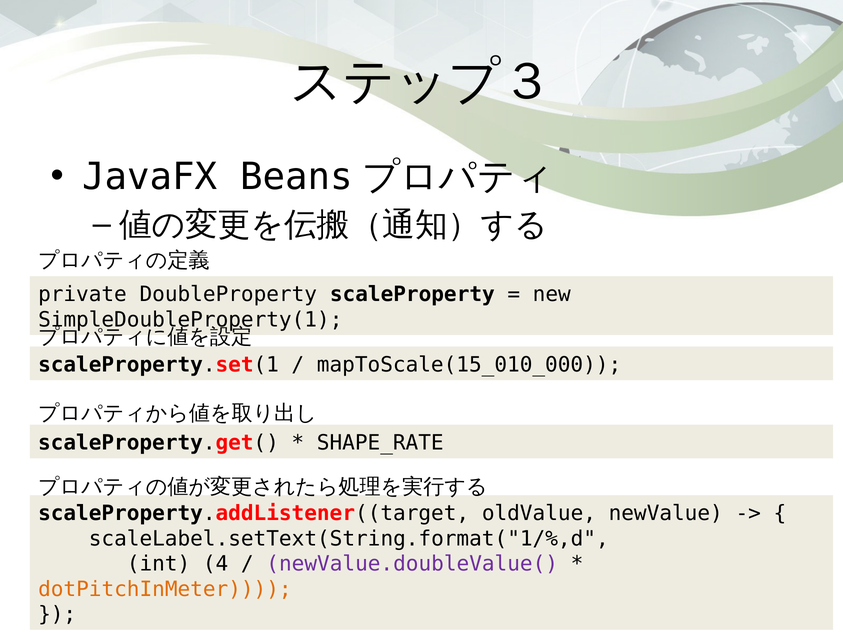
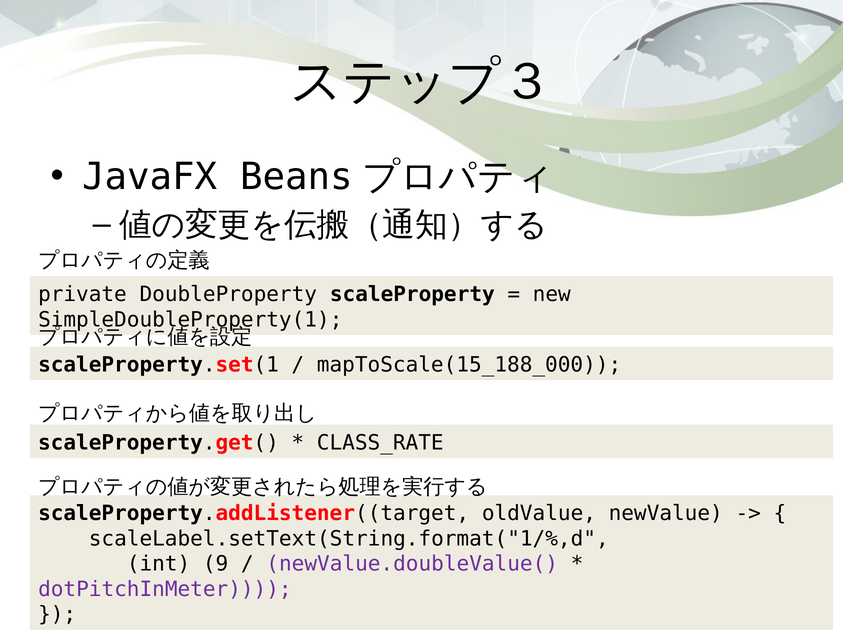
mapToScale(15_010_000: mapToScale(15_010_000 -> mapToScale(15_188_000 (469, 365)
SHAPE_RATE: SHAPE_RATE -> CLASS_RATE (380, 443)
4: 4 -> 9 (216, 564)
dotPitchInMeter colour: orange -> purple (165, 589)
